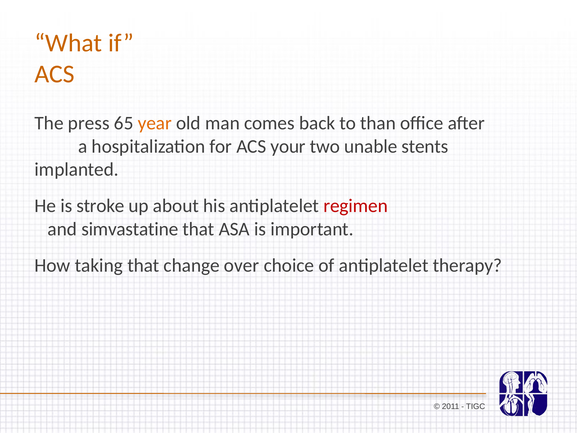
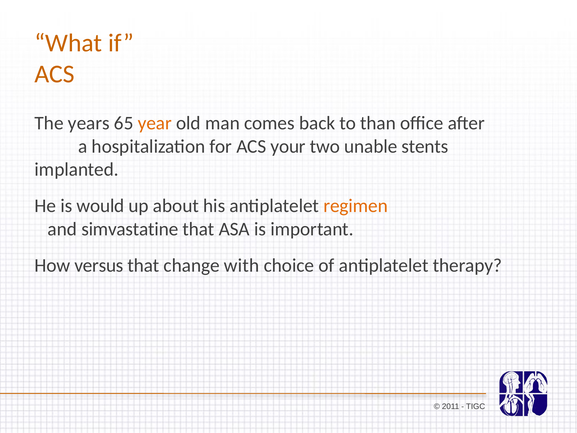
press: press -> years (89, 123)
stroke: stroke -> would (100, 206)
regimen colour: red -> orange (356, 206)
taking: taking -> versus (99, 265)
over: over -> with (242, 265)
